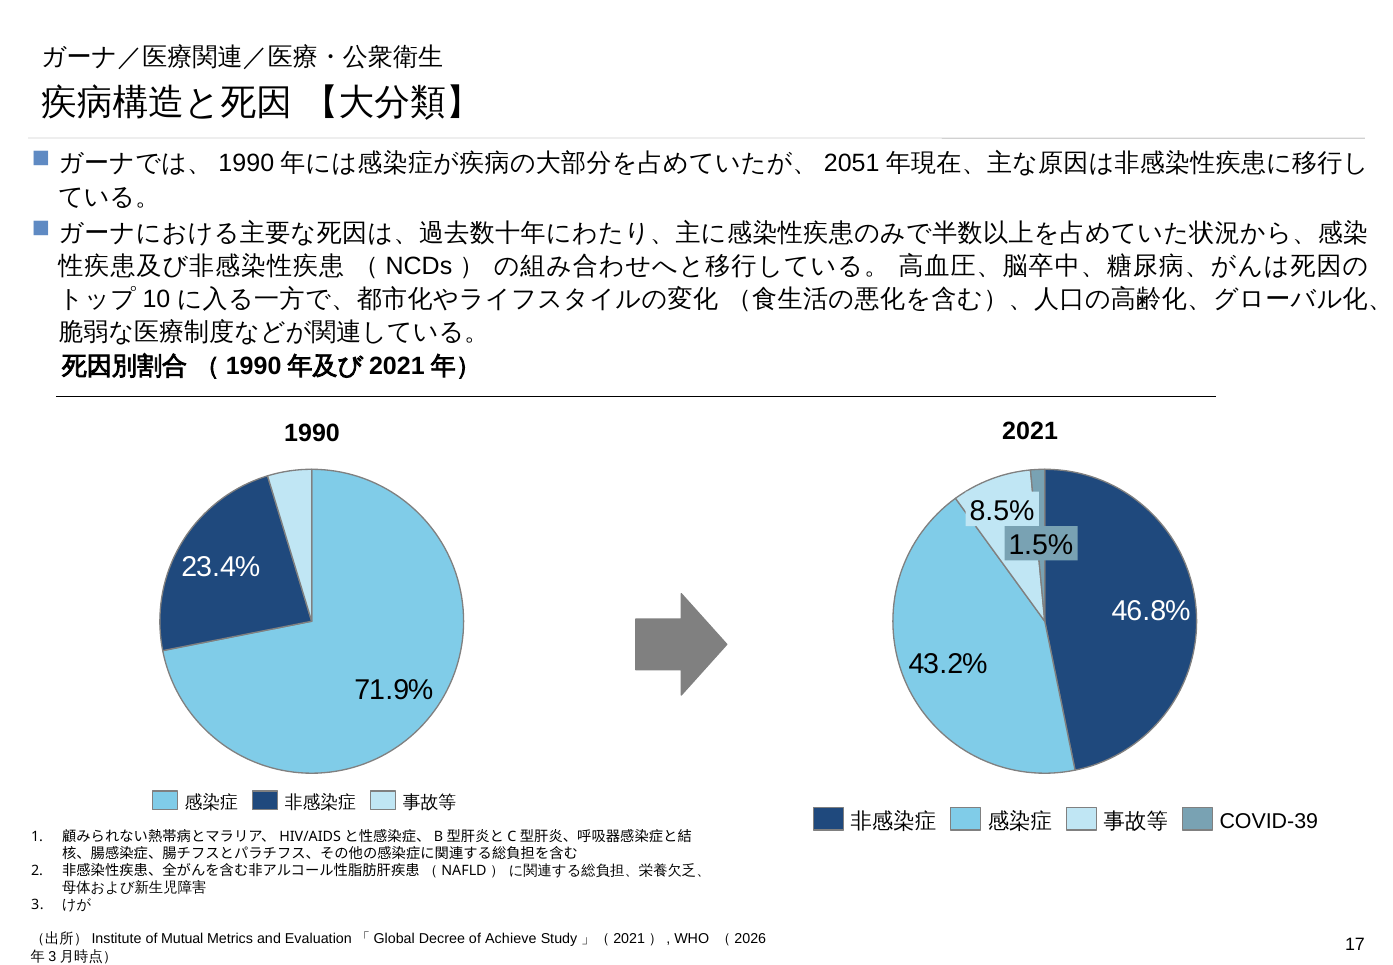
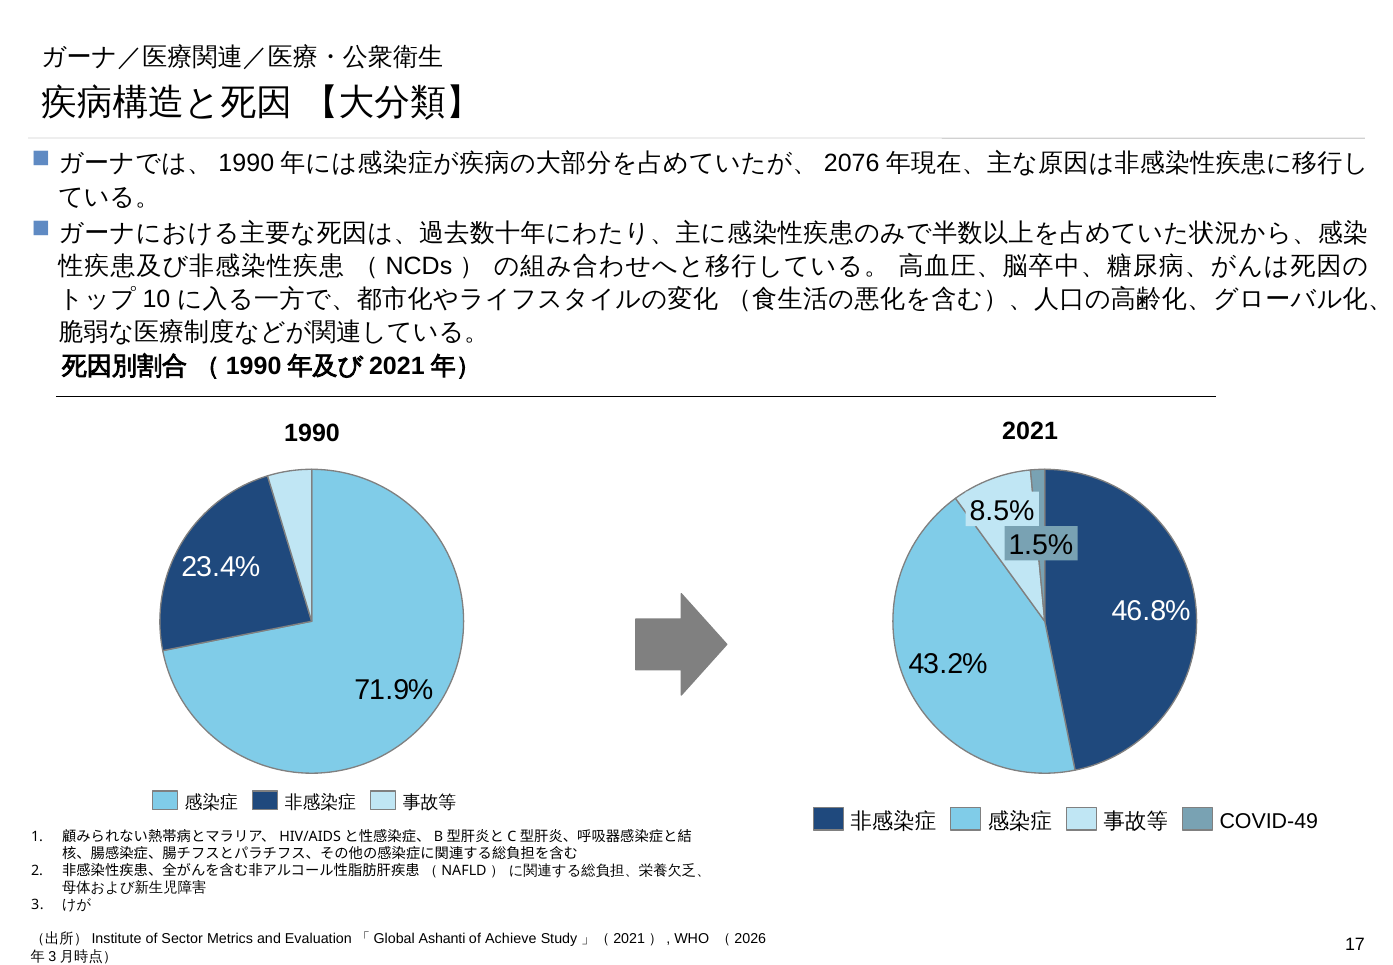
2051: 2051 -> 2076 (852, 164)
COVID-39: COVID-39 -> COVID-49 (1269, 821)
Mutual: Mutual -> Sector (182, 939)
Decree: Decree -> Ashanti (442, 939)
